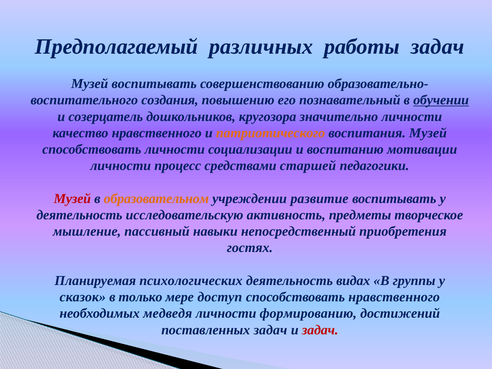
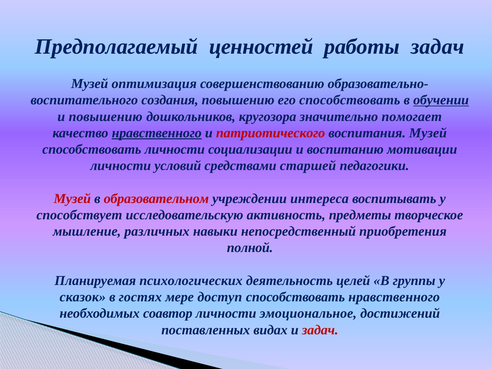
различных: различных -> ценностей (261, 47)
Музей воспитывать: воспитывать -> оптимизация (154, 84)
его познавательный: познавательный -> способствовать (350, 100)
и созерцатель: созерцатель -> повышению (106, 117)
значительно личности: личности -> помогает (412, 117)
нравственного underline: none -> present (157, 133)
патриотического colour: orange -> red (271, 133)
процесс: процесс -> условий (178, 166)
образовательном colour: orange -> red (156, 199)
развитие: развитие -> интереса (320, 199)
деятельность: деятельность -> способствует (79, 215)
пассивный: пассивный -> различных (157, 231)
гостях: гостях -> полной (250, 248)
видах: видах -> целей (353, 281)
только: только -> гостях (140, 297)
медведя: медведя -> соавтор (168, 313)
формированию: формированию -> эмоциональное (308, 313)
поставленных задач: задач -> видах (271, 330)
